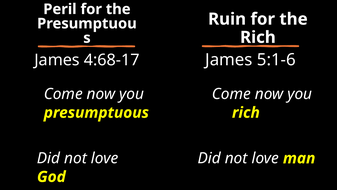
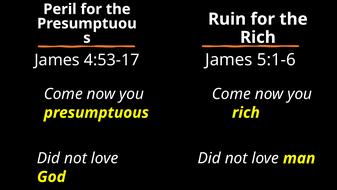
4:68-17: 4:68-17 -> 4:53-17 (112, 60)
